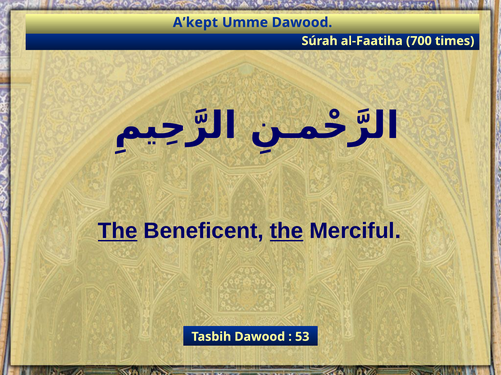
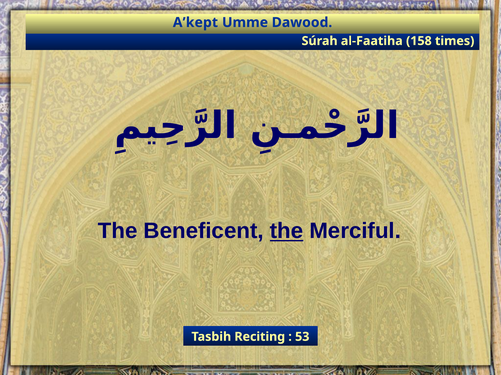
700: 700 -> 158 (419, 41)
The underline: present -> none (118, 231)
Tasbih Dawood: Dawood -> Reciting (260, 337)
